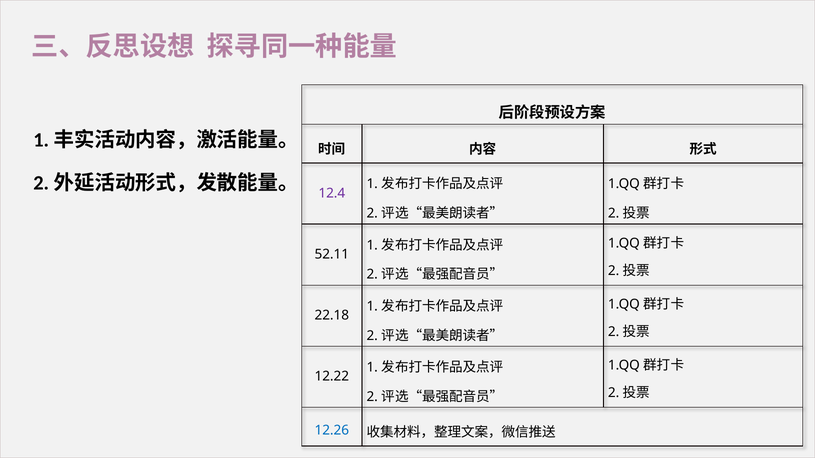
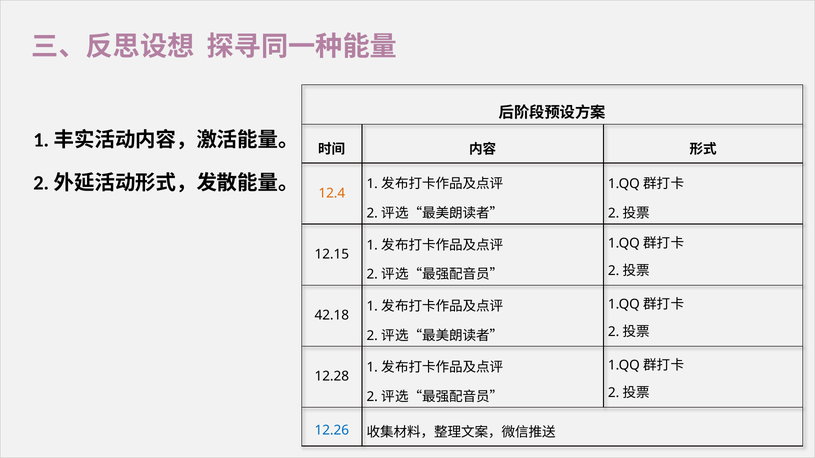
12.4 colour: purple -> orange (332, 193)
52.11: 52.11 -> 12.15 (332, 255)
22.18: 22.18 -> 42.18 (332, 316)
12.22: 12.22 -> 12.28 (332, 377)
